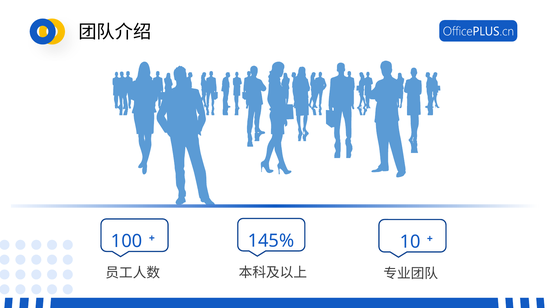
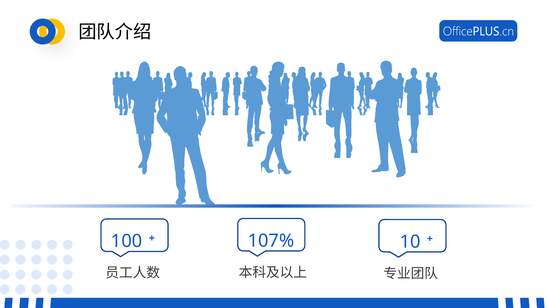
145%: 145% -> 107% (271, 241)
